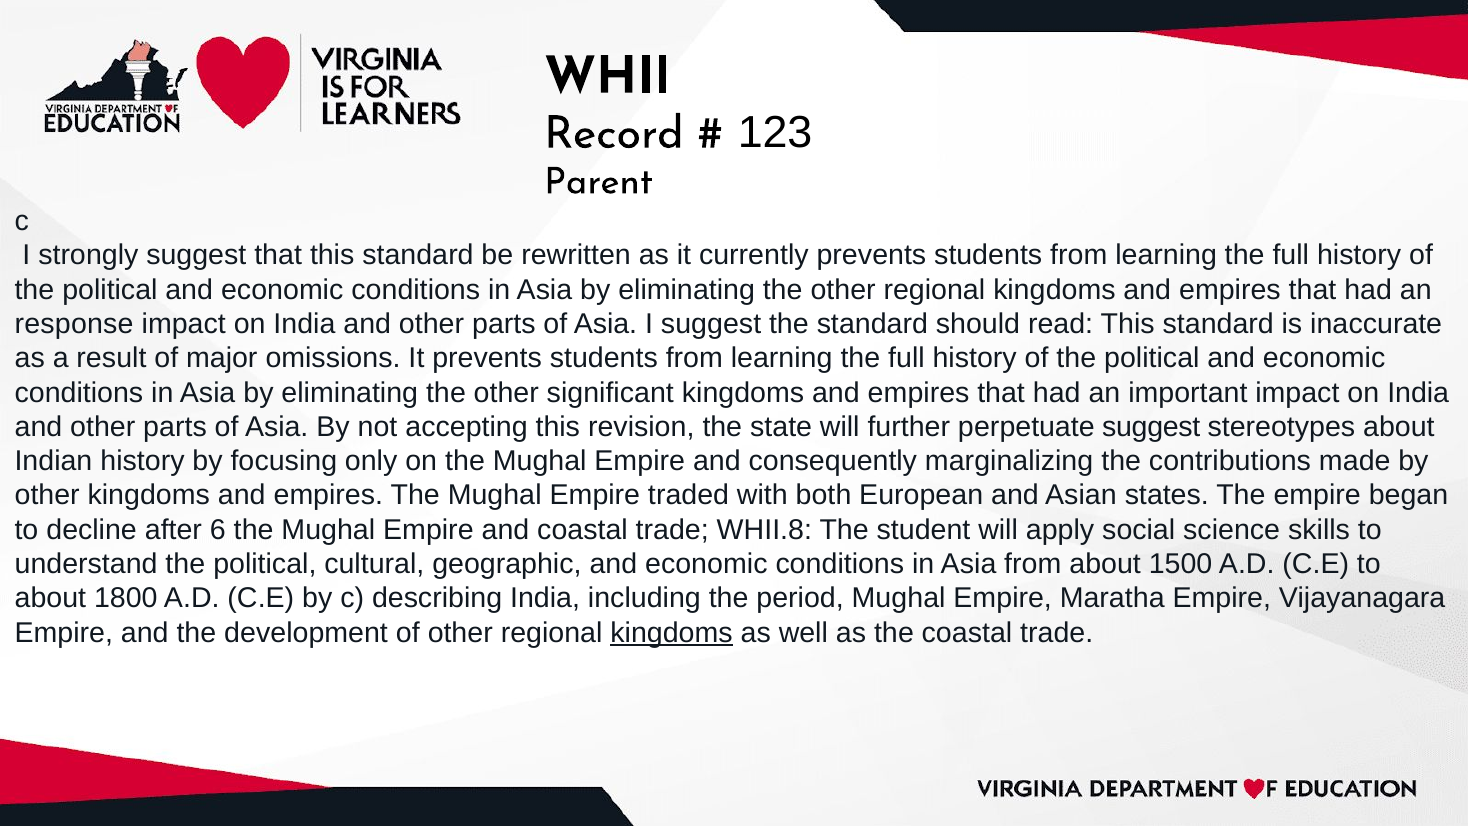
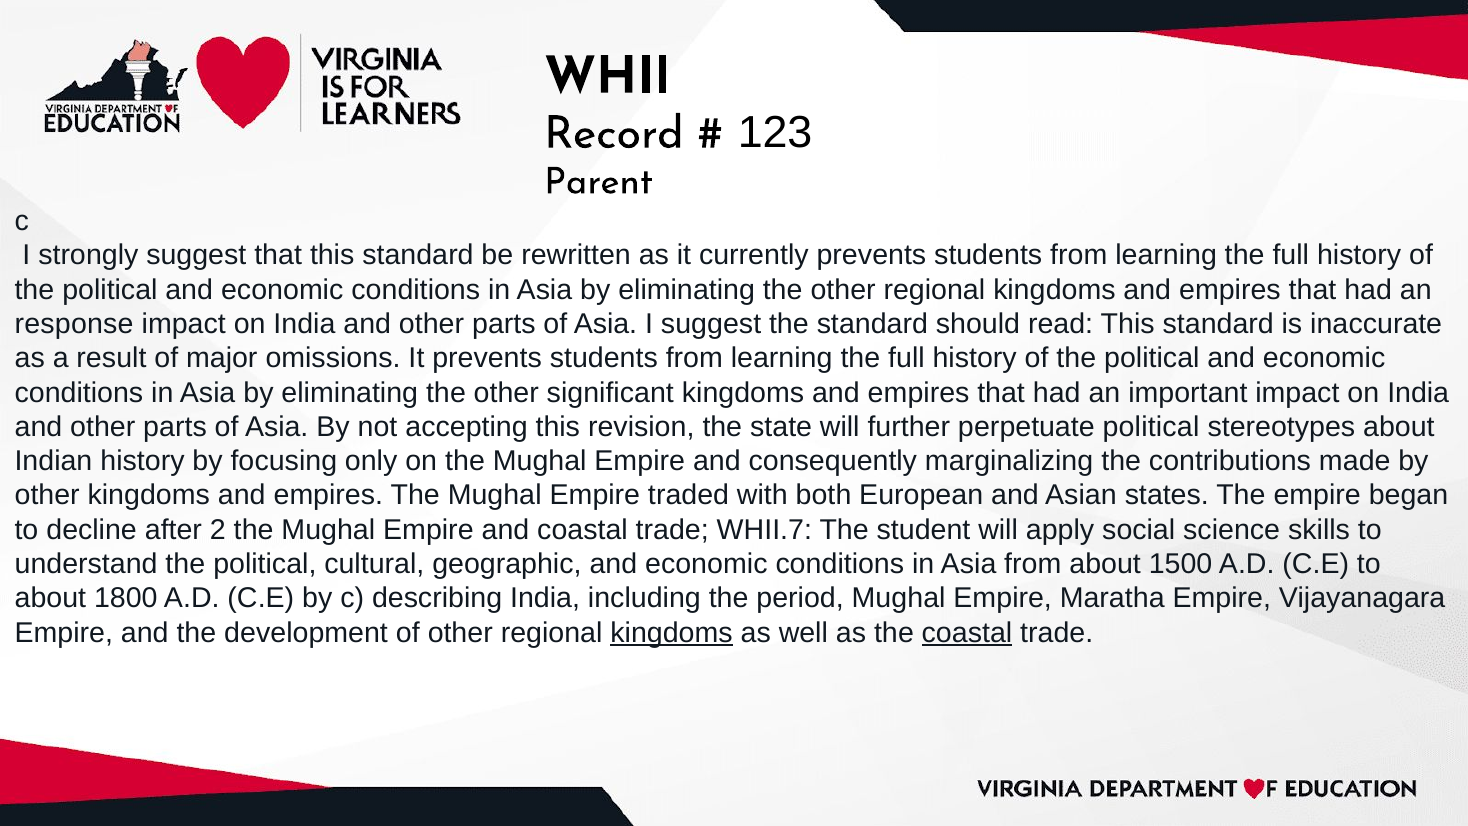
perpetuate suggest: suggest -> political (1151, 427)
6: 6 -> 2 (218, 530)
WHII.8: WHII.8 -> WHII.7 (764, 530)
coastal underline: none -> present (967, 632)
